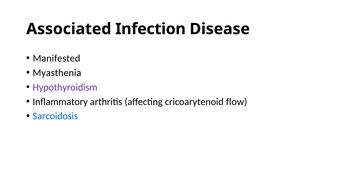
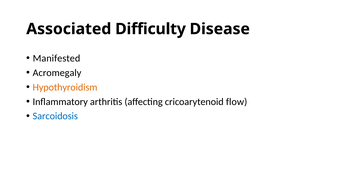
Infection: Infection -> Difficulty (151, 29)
Myasthenia: Myasthenia -> Acromegaly (57, 73)
Hypothyroidism colour: purple -> orange (65, 87)
